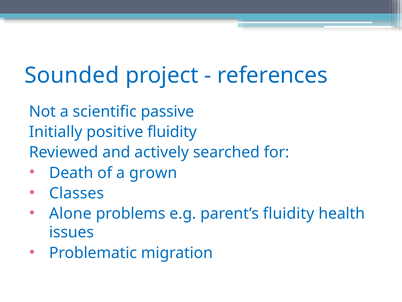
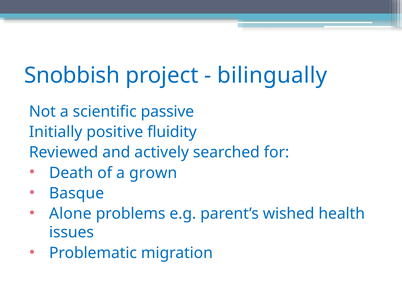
Sounded: Sounded -> Snobbish (72, 75)
references: references -> bilingually (272, 75)
Classes: Classes -> Basque (77, 193)
parent’s fluidity: fluidity -> wished (289, 213)
